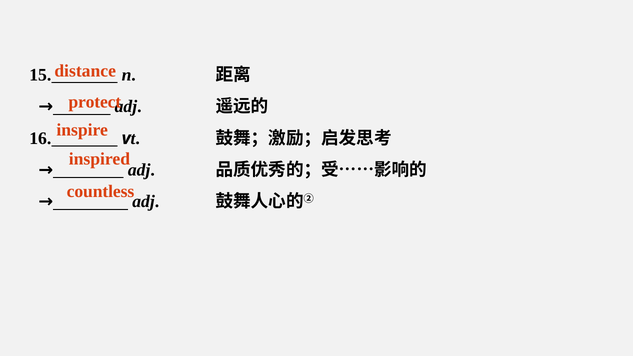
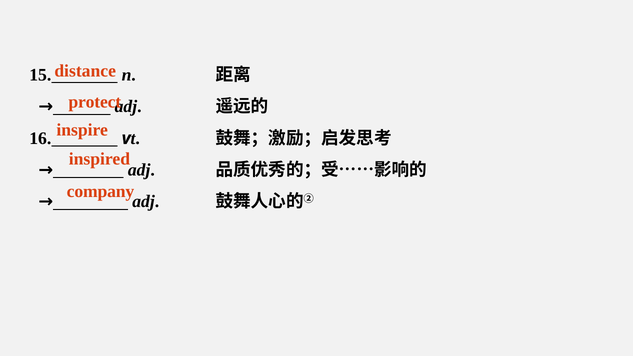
countless: countless -> company (101, 191)
